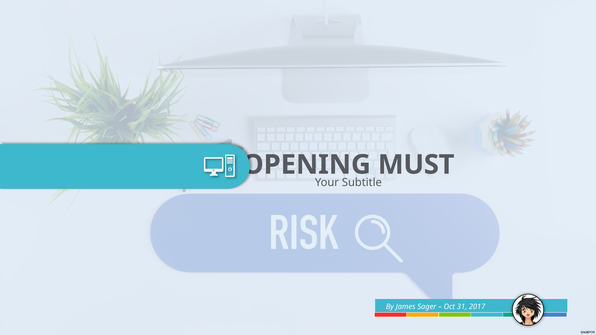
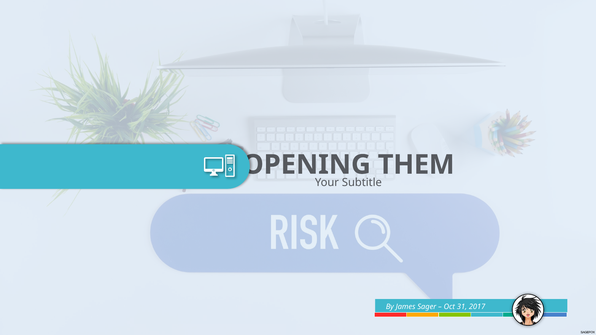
MUST: MUST -> THEM (416, 165)
